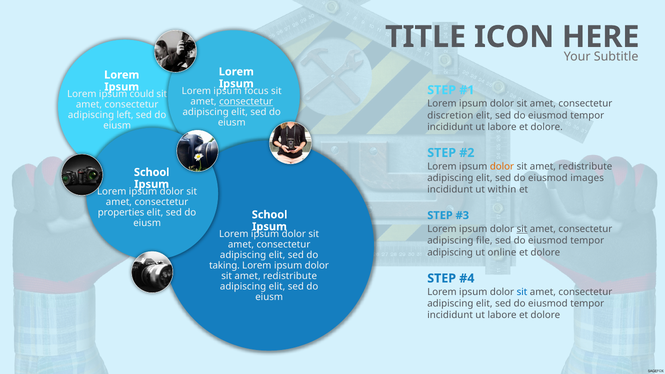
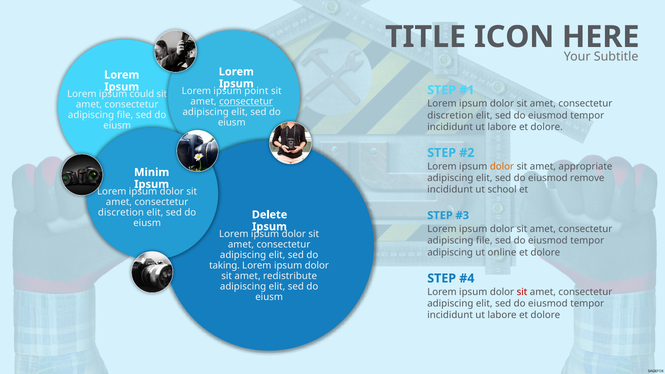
focus: focus -> point (256, 91)
left: left -> file (125, 115)
redistribute: redistribute -> appropriate (585, 166)
School: School -> Minim (152, 172)
images: images -> remove (587, 178)
within: within -> school (502, 190)
properties: properties -> discretion (121, 213)
School: School -> Delete (270, 215)
sit underline: present -> none (522, 229)
sit colour: blue -> red (522, 292)
